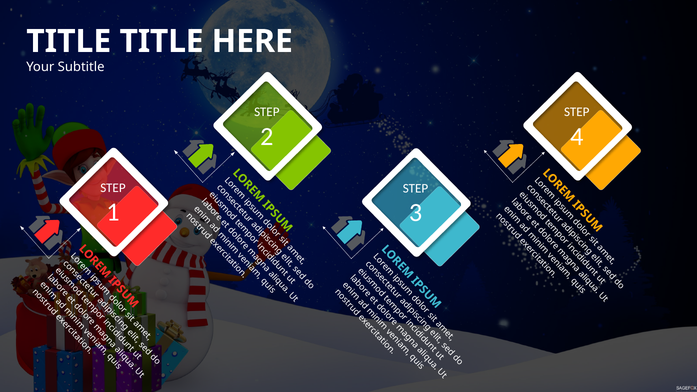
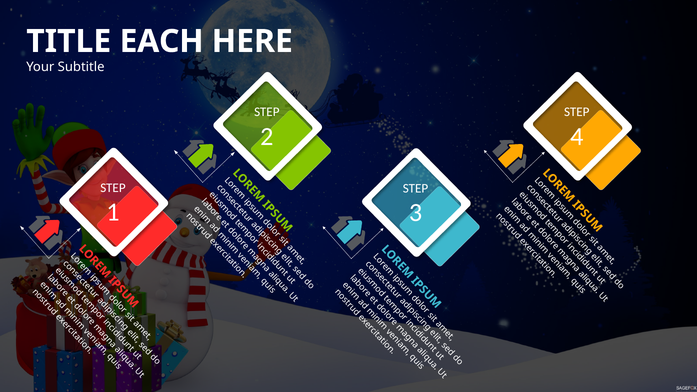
TITLE: TITLE -> EACH (162, 41)
